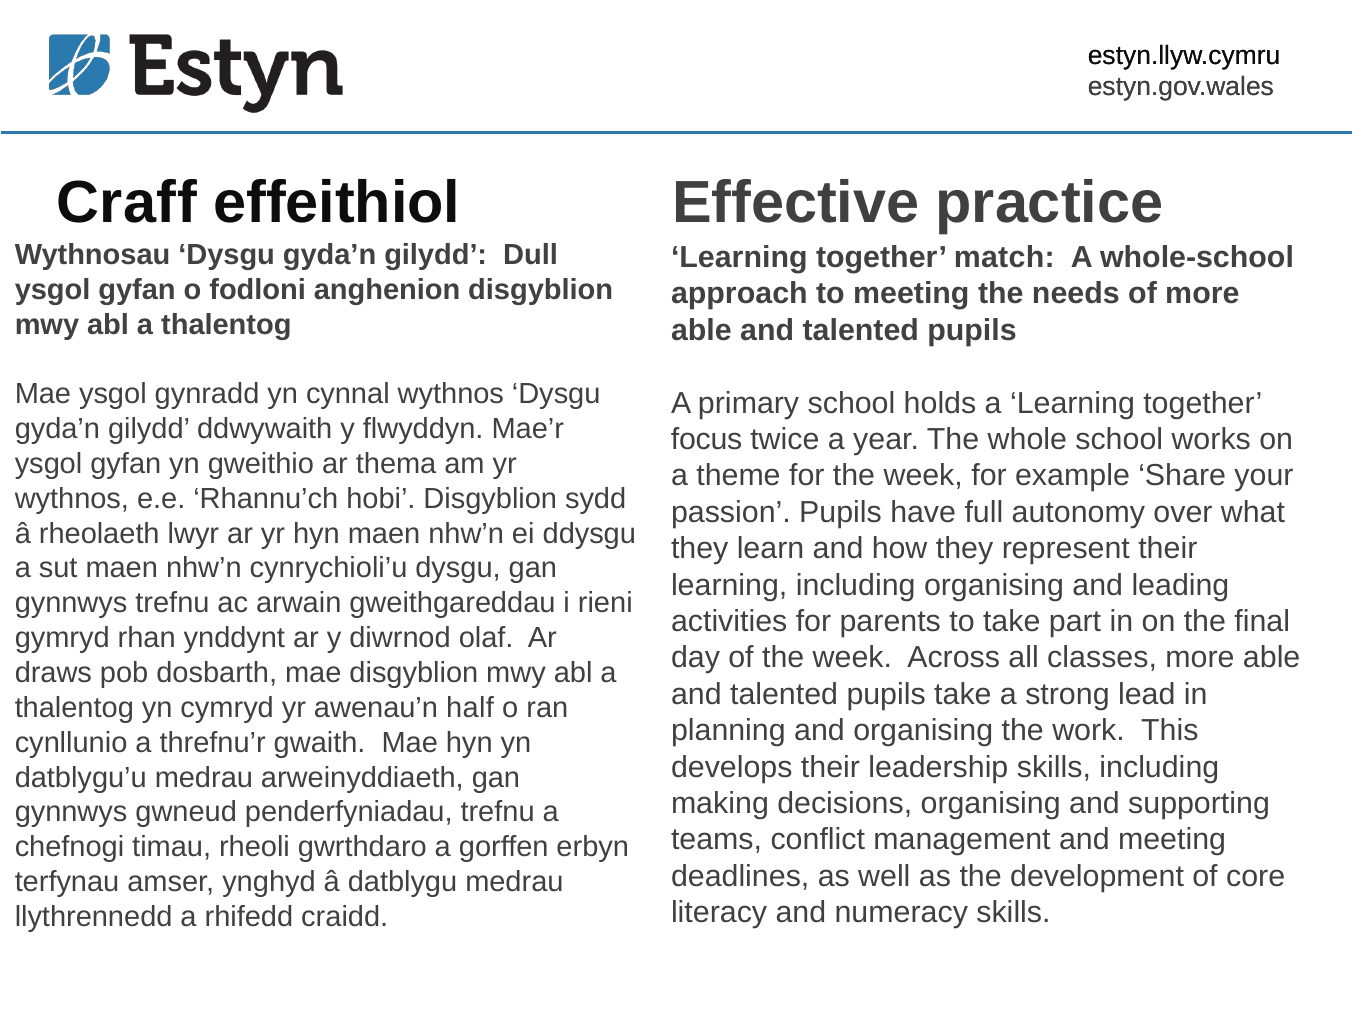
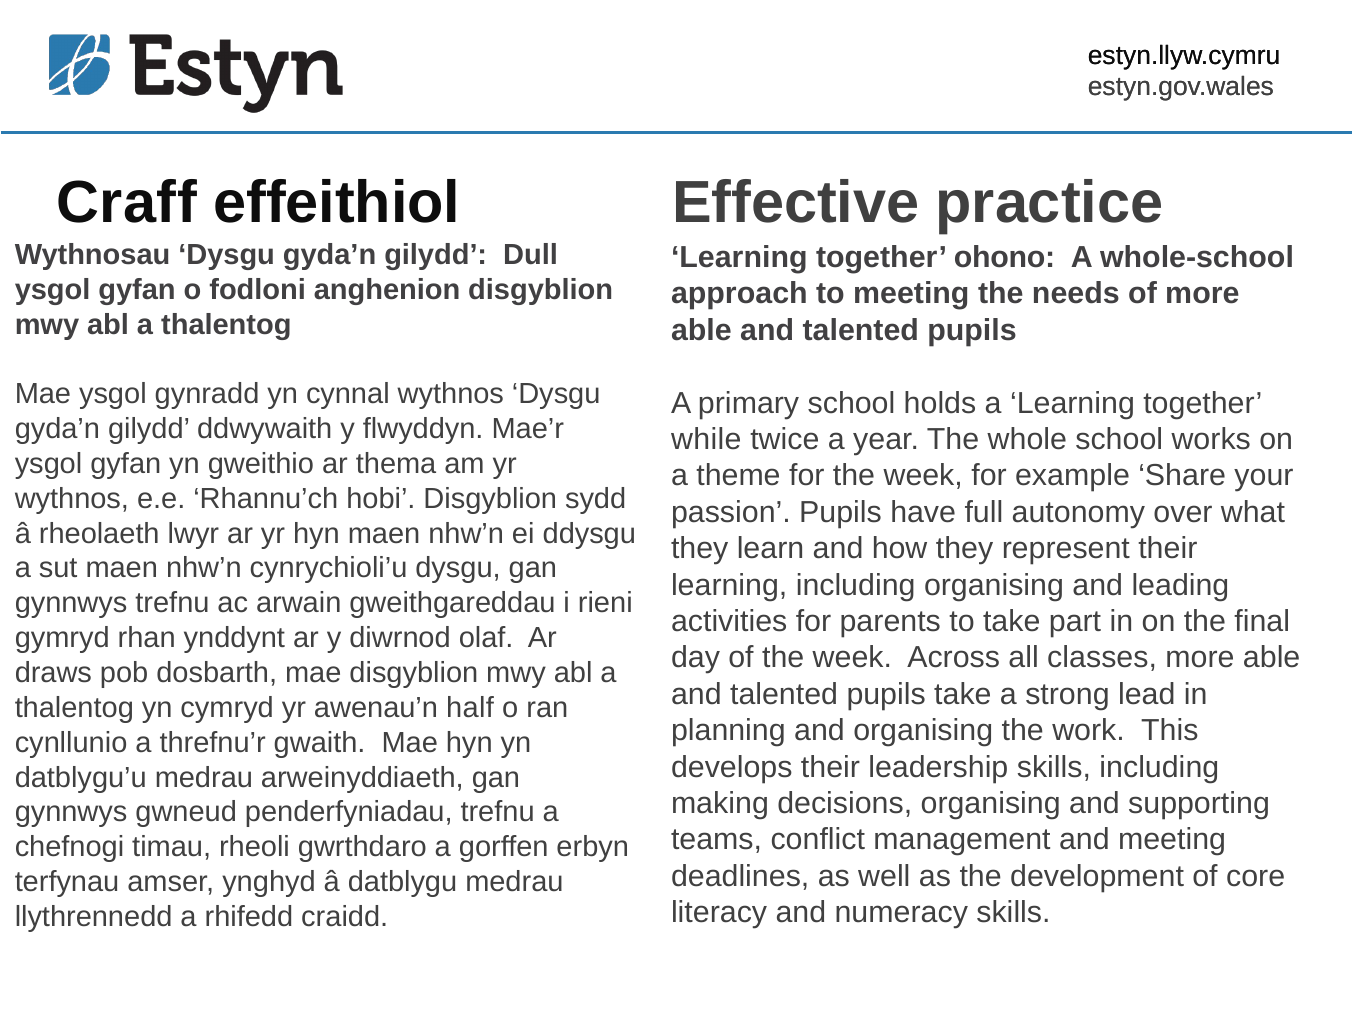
match: match -> ohono (1005, 257)
focus: focus -> while (706, 439)
